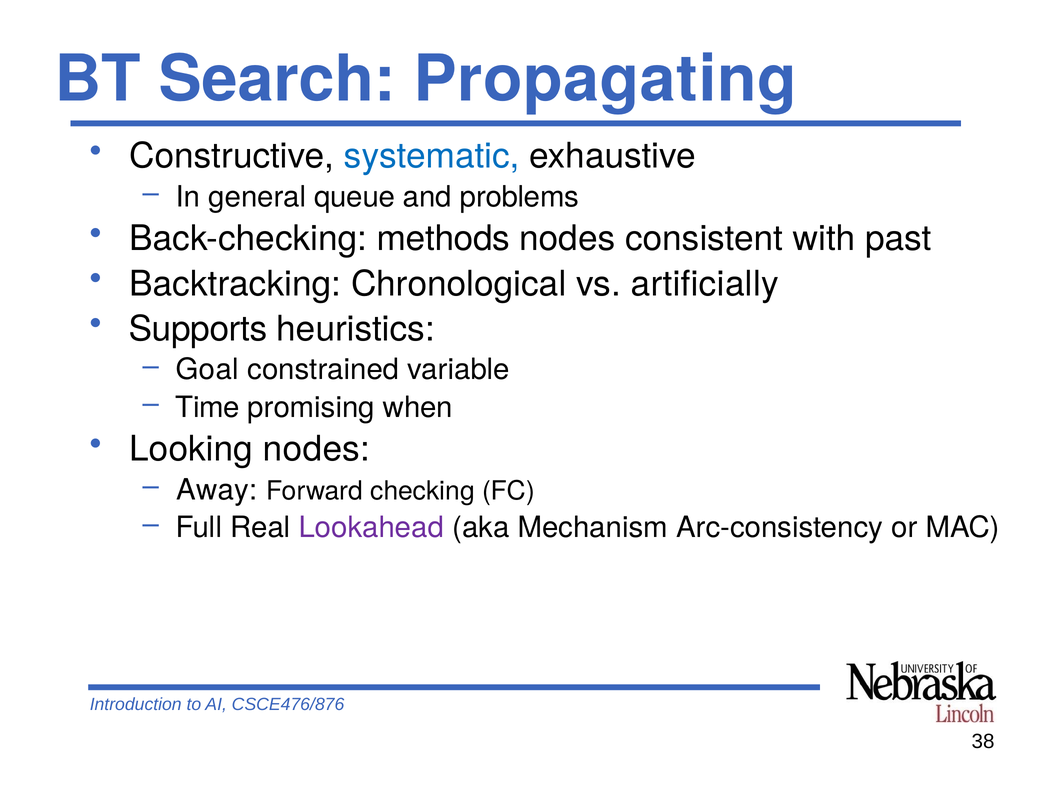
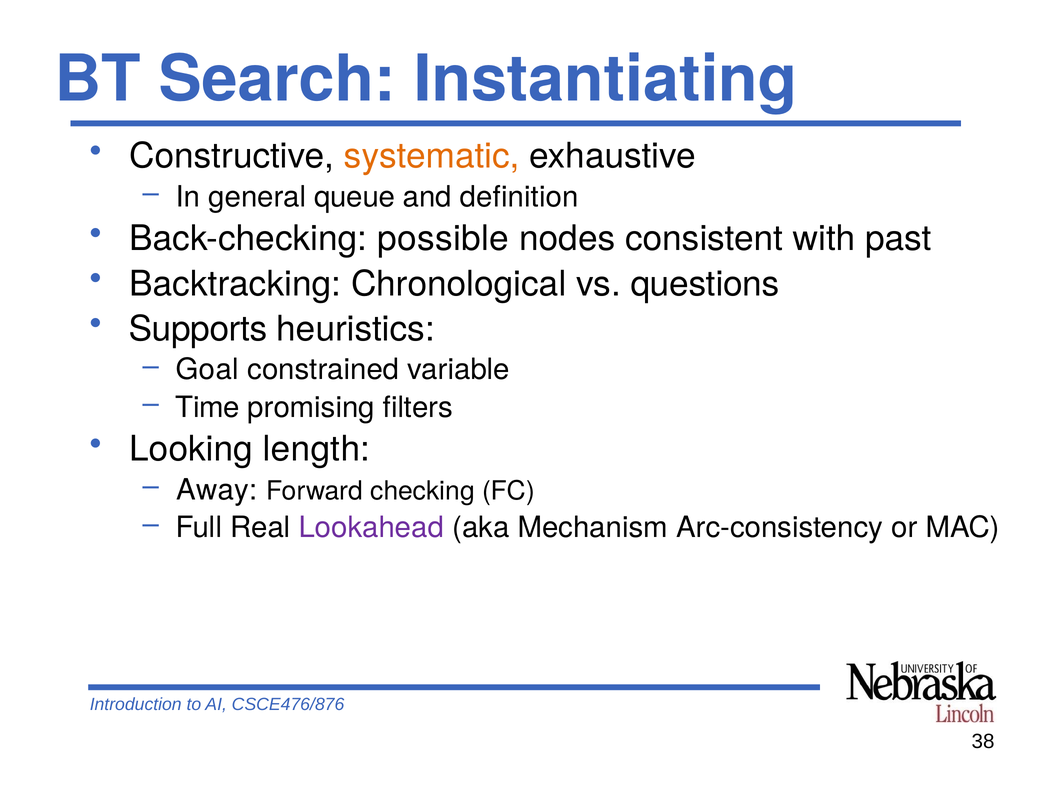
Propagating: Propagating -> Instantiating (606, 79)
systematic colour: blue -> orange (432, 156)
problems: problems -> definition (519, 197)
methods: methods -> possible (443, 239)
artificially: artificially -> questions (705, 284)
when: when -> filters (418, 408)
Looking nodes: nodes -> length (316, 450)
